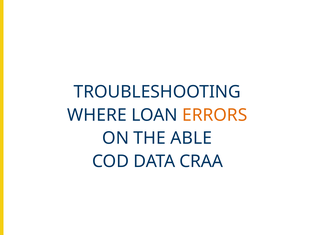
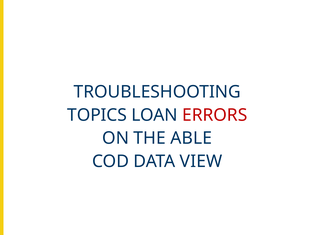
WHERE: WHERE -> TOPICS (97, 115)
ERRORS colour: orange -> red (215, 115)
CRAA: CRAA -> VIEW (201, 161)
